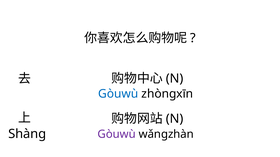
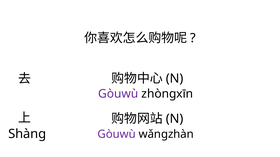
Gòuwù colour: blue -> purple (118, 94)
